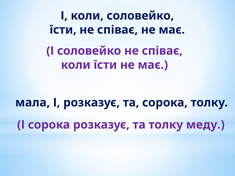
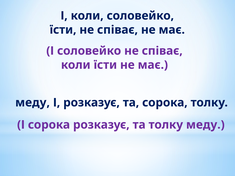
мала: мала -> меду (33, 103)
